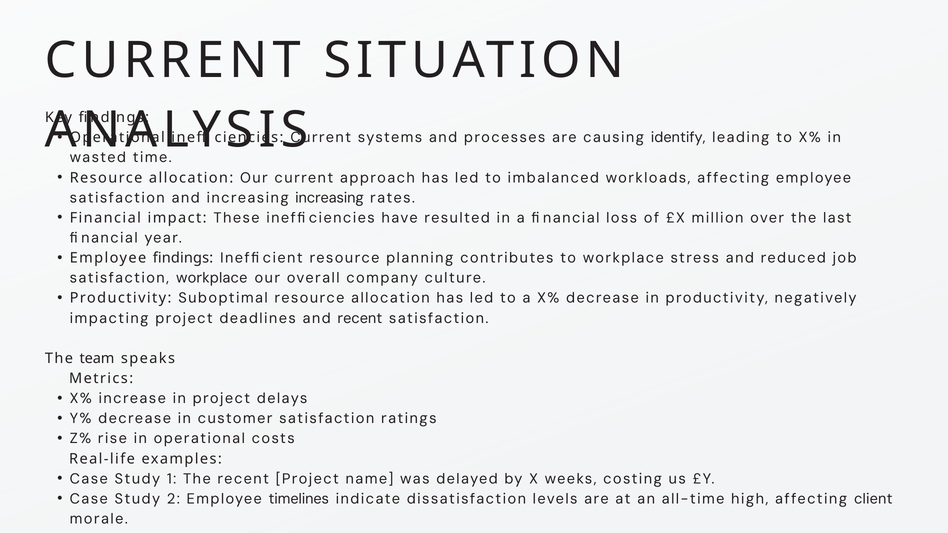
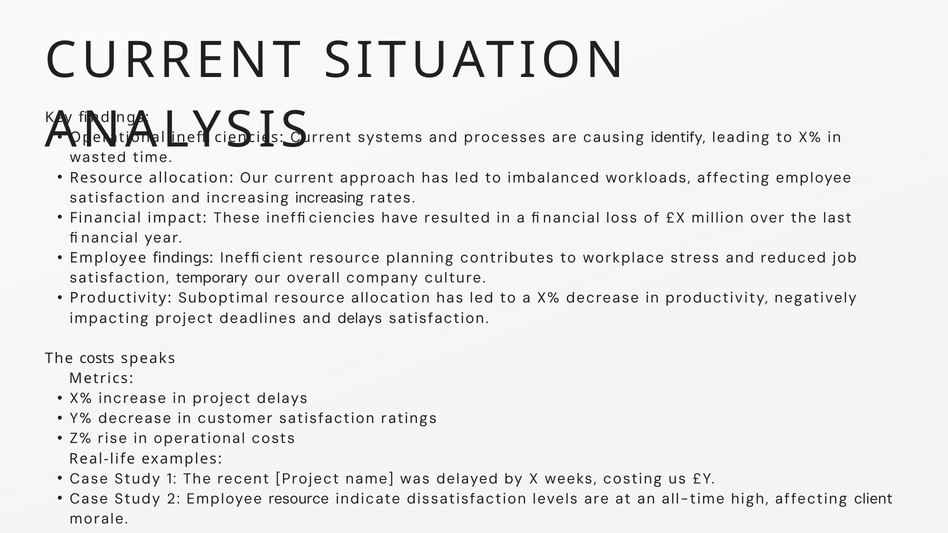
satisfaction workplace: workplace -> temporary (212, 278)
and recent: recent -> delays (360, 318)
The team: team -> costs (97, 359)
Employee timelines: timelines -> resource (299, 499)
